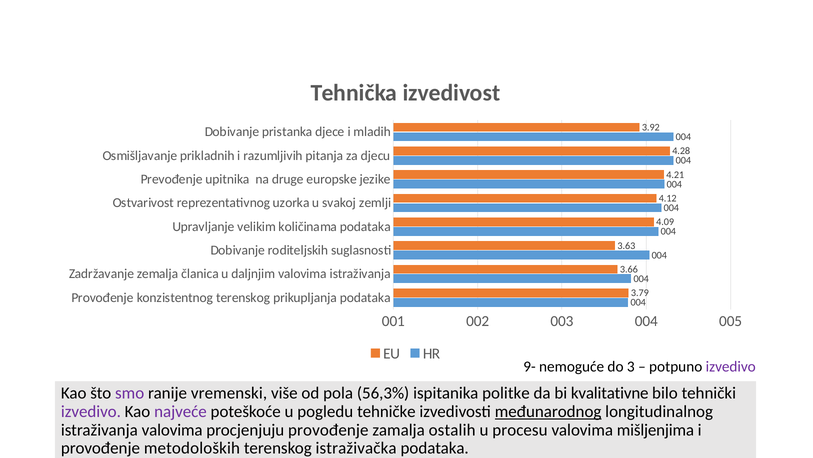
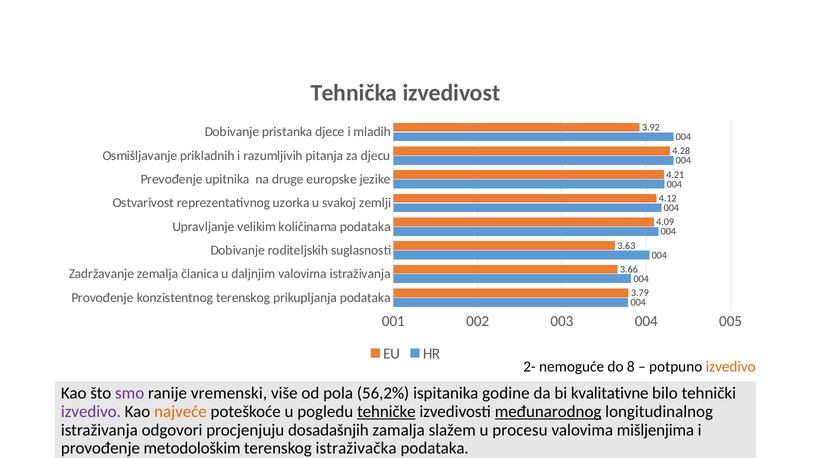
9-: 9- -> 2- (530, 366)
3: 3 -> 8 (631, 366)
izvedivo colour: purple -> orange (731, 366)
56,3%: 56,3% -> 56,2% (383, 393)
politke: politke -> godine (506, 393)
najveće colour: purple -> orange (180, 411)
tehničke underline: none -> present (386, 411)
istraživanja valovima: valovima -> odgovori (172, 429)
procjenjuju provođenje: provođenje -> dosadašnjih (328, 429)
ostalih: ostalih -> slažem (452, 429)
metodoloških: metodoloških -> metodološkim (192, 448)
